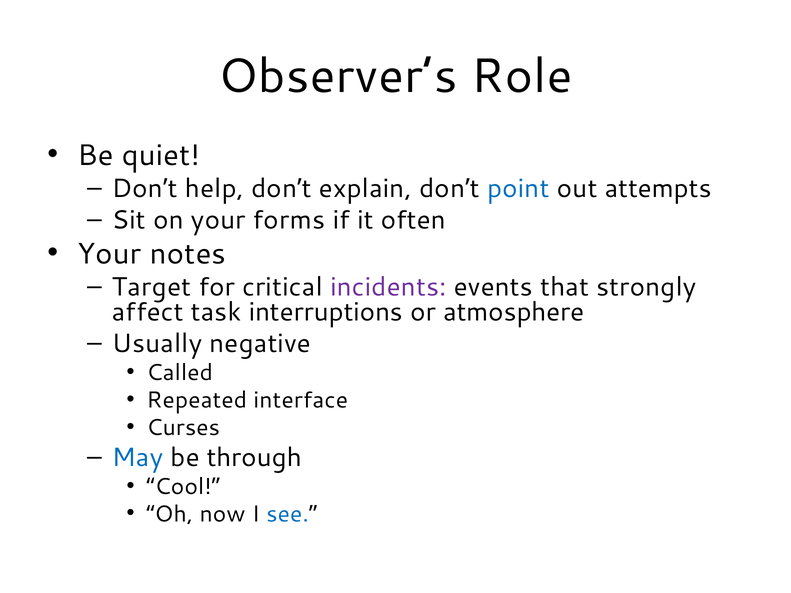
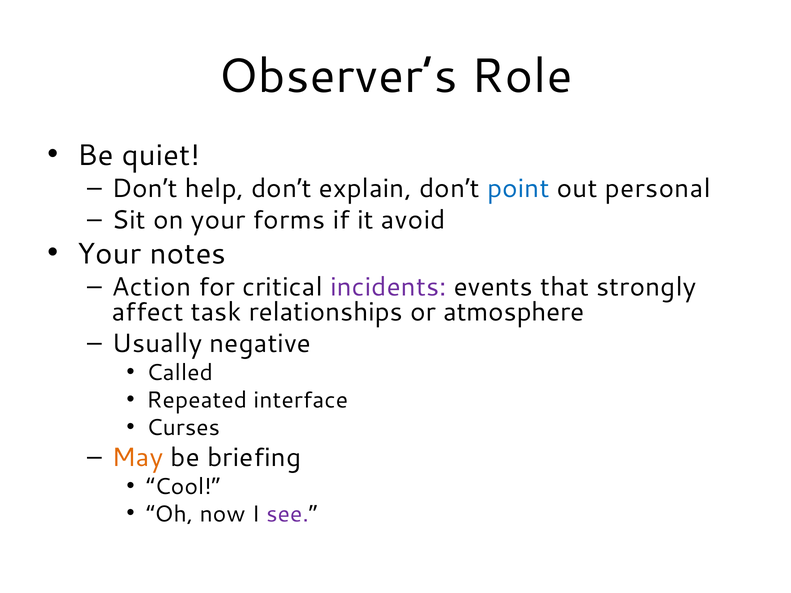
attempts: attempts -> personal (658, 189)
often: often -> avoid (413, 220)
Target: Target -> Action (151, 287)
interruptions: interruptions -> relationships (326, 312)
May colour: blue -> orange (138, 458)
through: through -> briefing (254, 458)
see colour: blue -> purple (287, 514)
